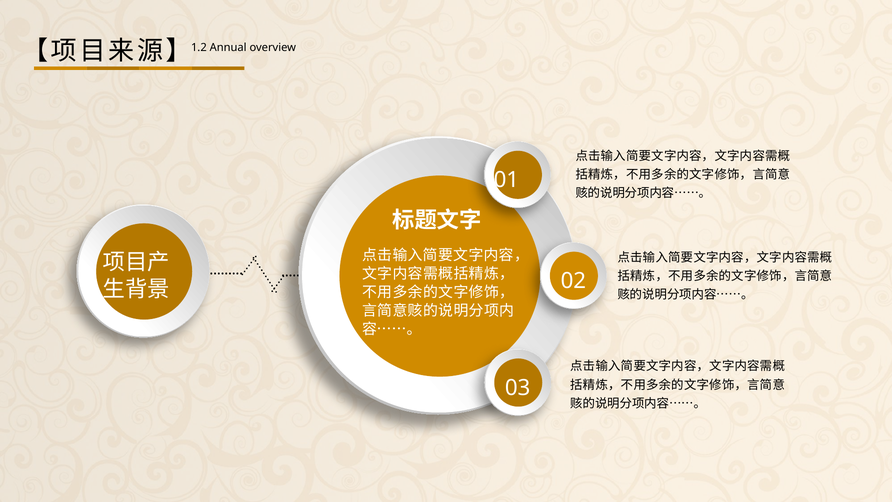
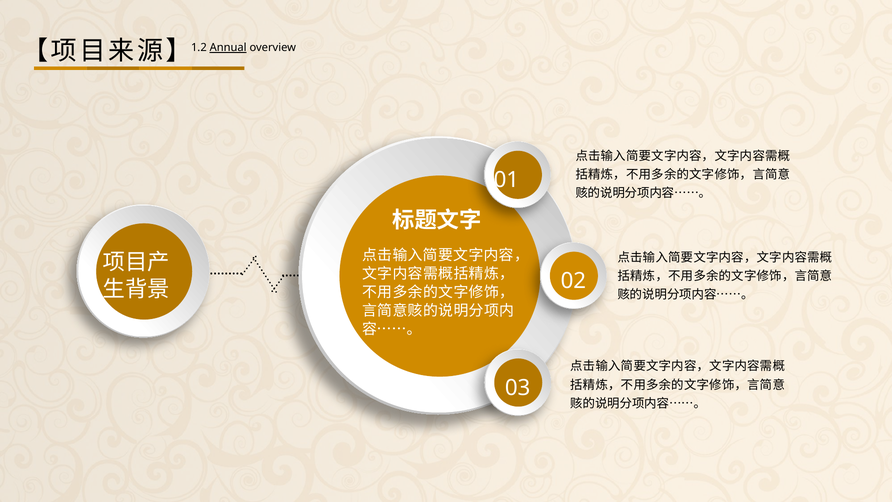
Annual underline: none -> present (228, 48)
